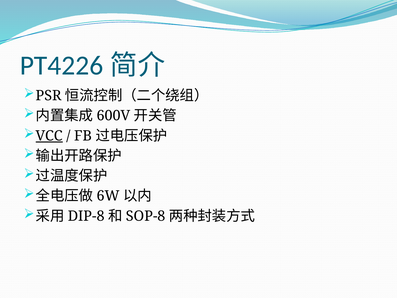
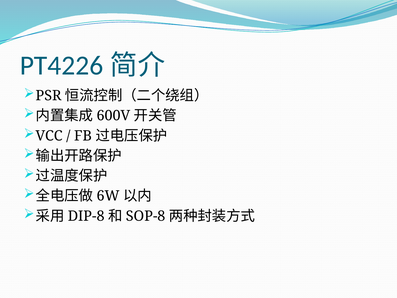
VCC underline: present -> none (49, 136)
